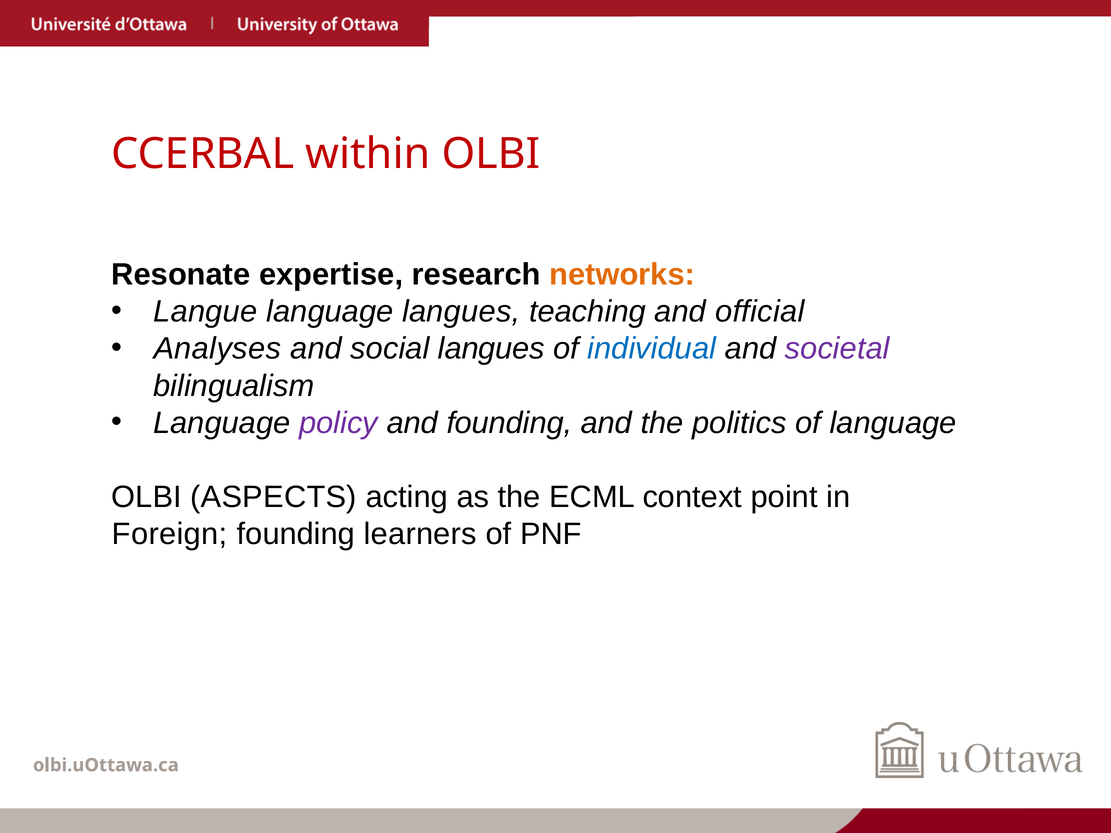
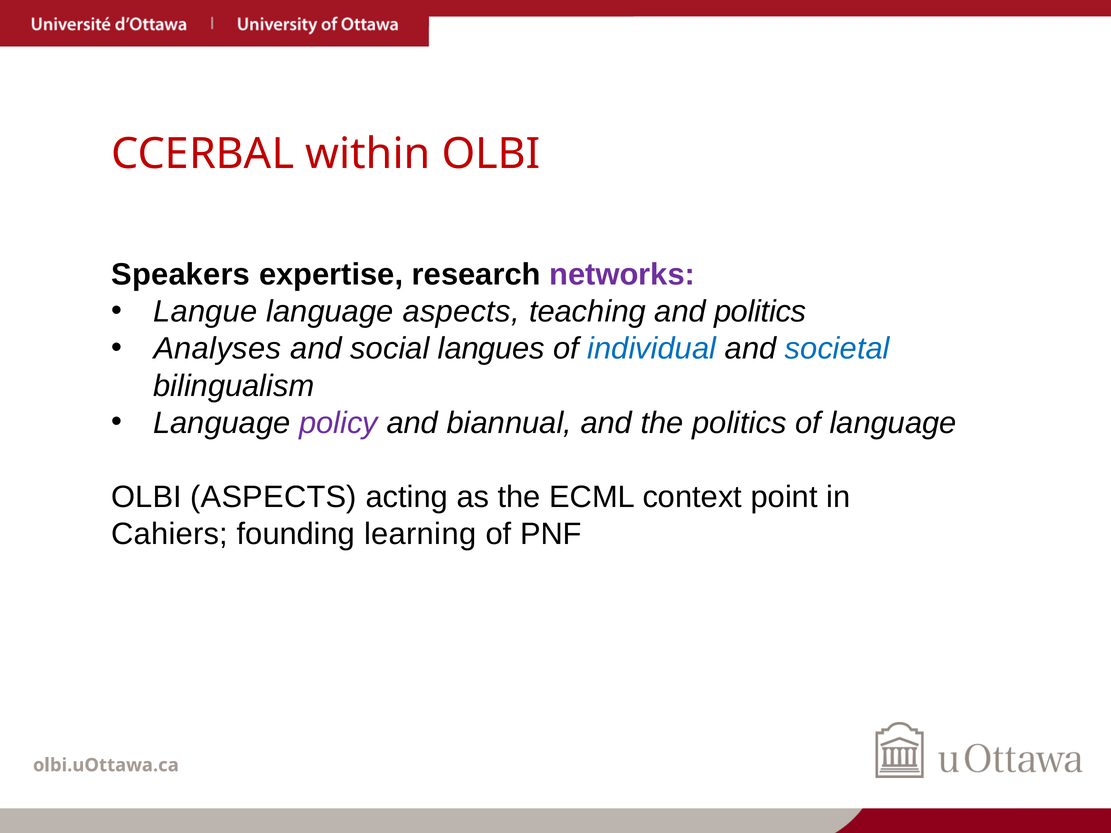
Resonate: Resonate -> Speakers (181, 275)
networks colour: orange -> purple (622, 275)
language langues: langues -> aspects (461, 312)
and official: official -> politics (760, 312)
societal colour: purple -> blue (837, 349)
and founding: founding -> biannual (509, 423)
Foreign: Foreign -> Cahiers (170, 534)
learners: learners -> learning (420, 534)
